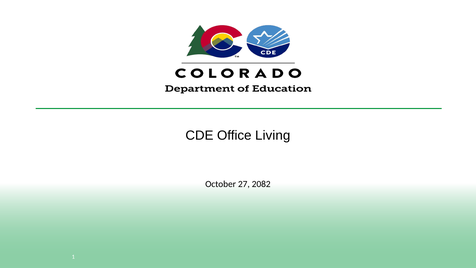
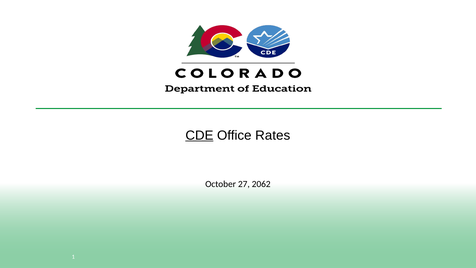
CDE underline: none -> present (199, 135)
Living: Living -> Rates (273, 135)
2082: 2082 -> 2062 (261, 184)
